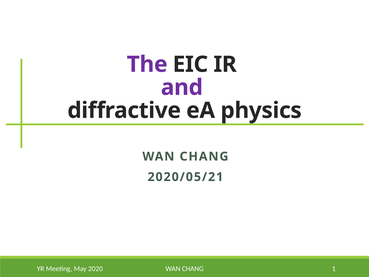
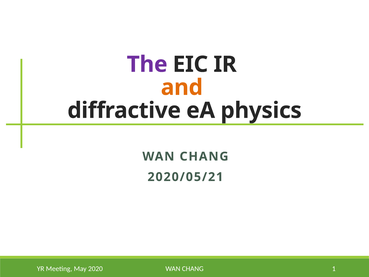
and colour: purple -> orange (182, 87)
